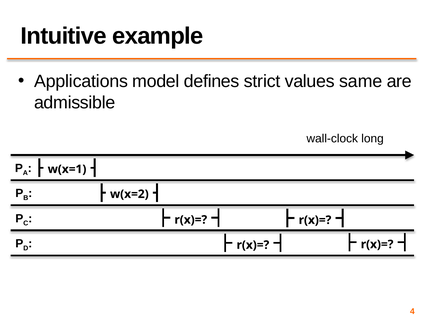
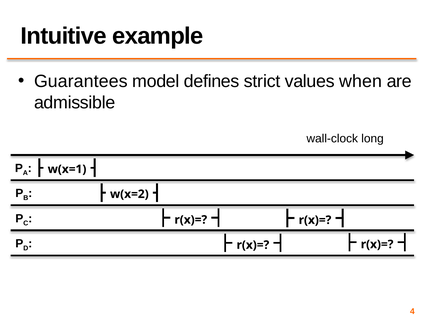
Applications: Applications -> Guarantees (81, 81)
same: same -> when (361, 81)
